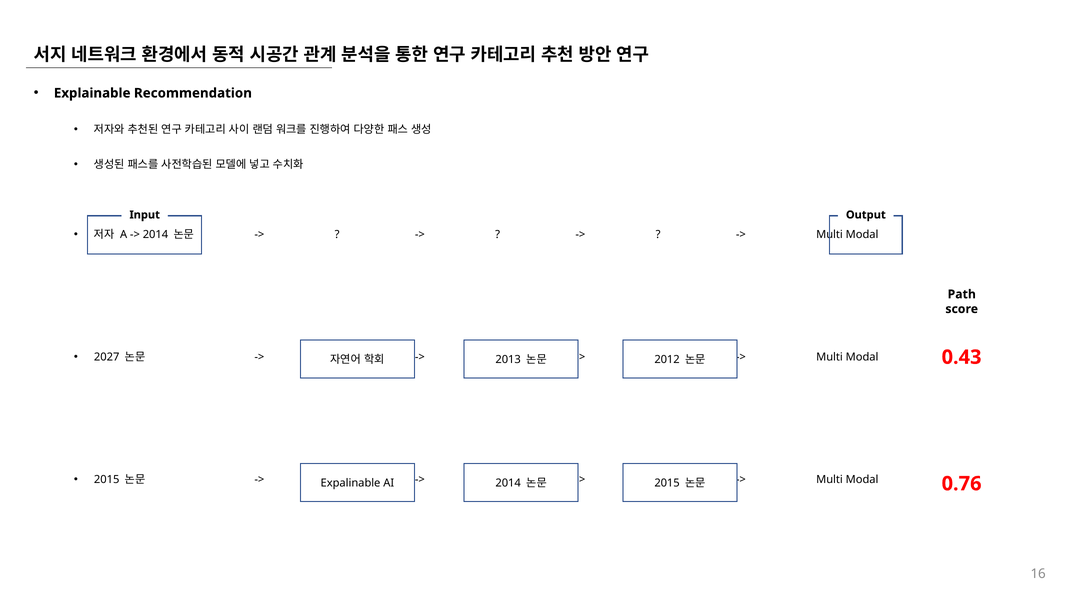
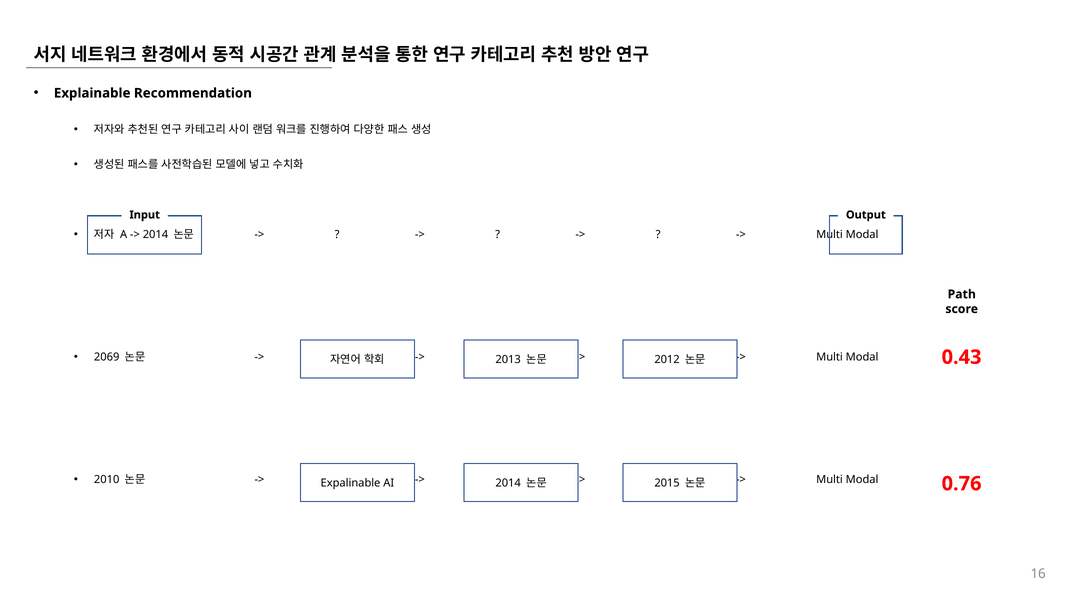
2027: 2027 -> 2069 (107, 357)
2015: 2015 -> 2010 (107, 480)
